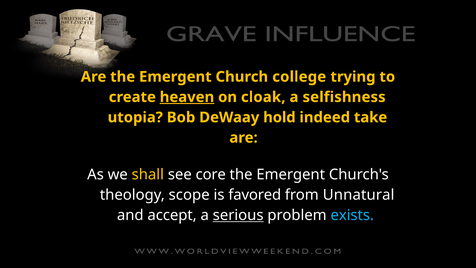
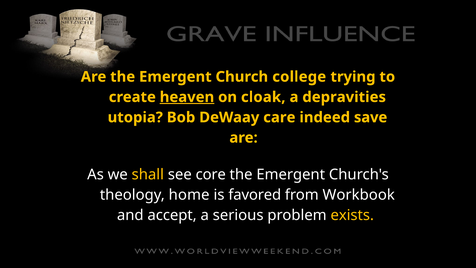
selfishness: selfishness -> depravities (344, 97)
hold: hold -> care (279, 117)
take: take -> save (371, 117)
scope: scope -> home (189, 195)
Unnatural: Unnatural -> Workbook (359, 195)
serious underline: present -> none (238, 215)
exists colour: light blue -> yellow (352, 215)
